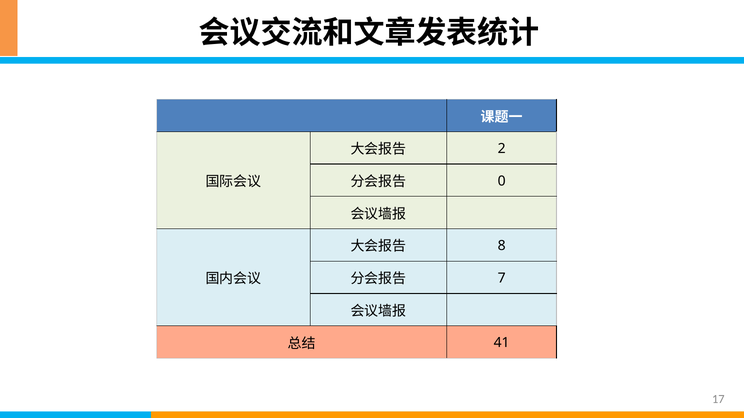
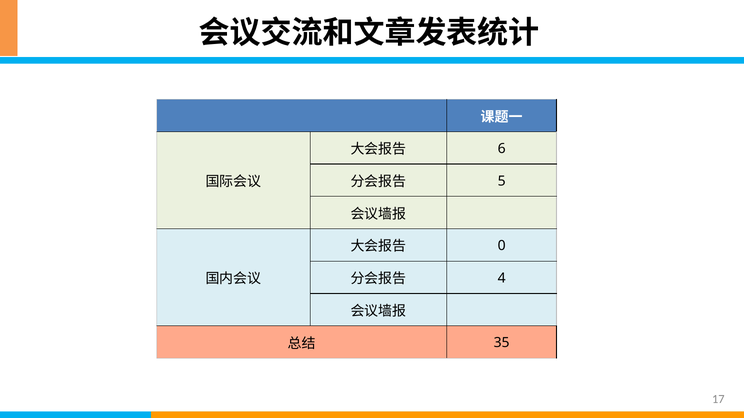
2: 2 -> 6 (502, 149)
0: 0 -> 5 (502, 181)
8: 8 -> 0 (502, 246)
7: 7 -> 4 (502, 278)
41: 41 -> 35 (502, 343)
